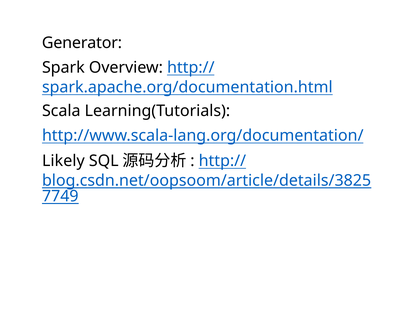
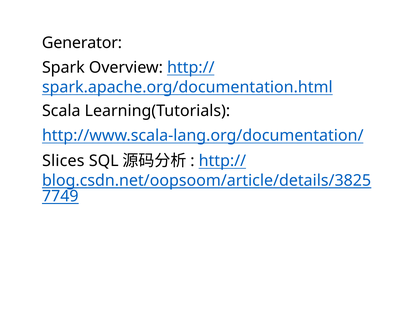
Likely: Likely -> Slices (63, 161)
